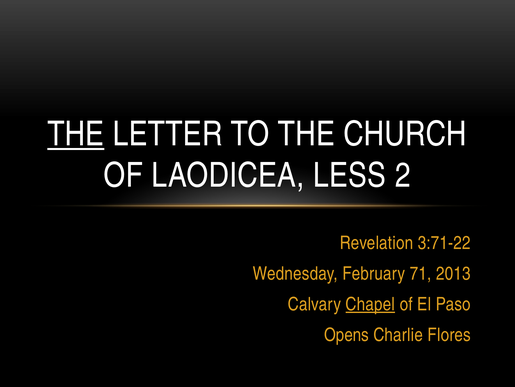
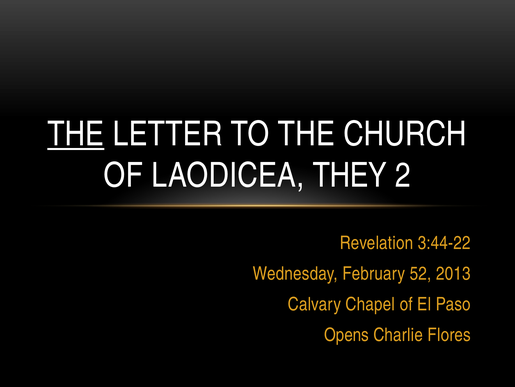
LESS: LESS -> THEY (350, 175)
3:71-22: 3:71-22 -> 3:44-22 (444, 242)
71: 71 -> 52 (421, 273)
Chapel underline: present -> none (370, 304)
